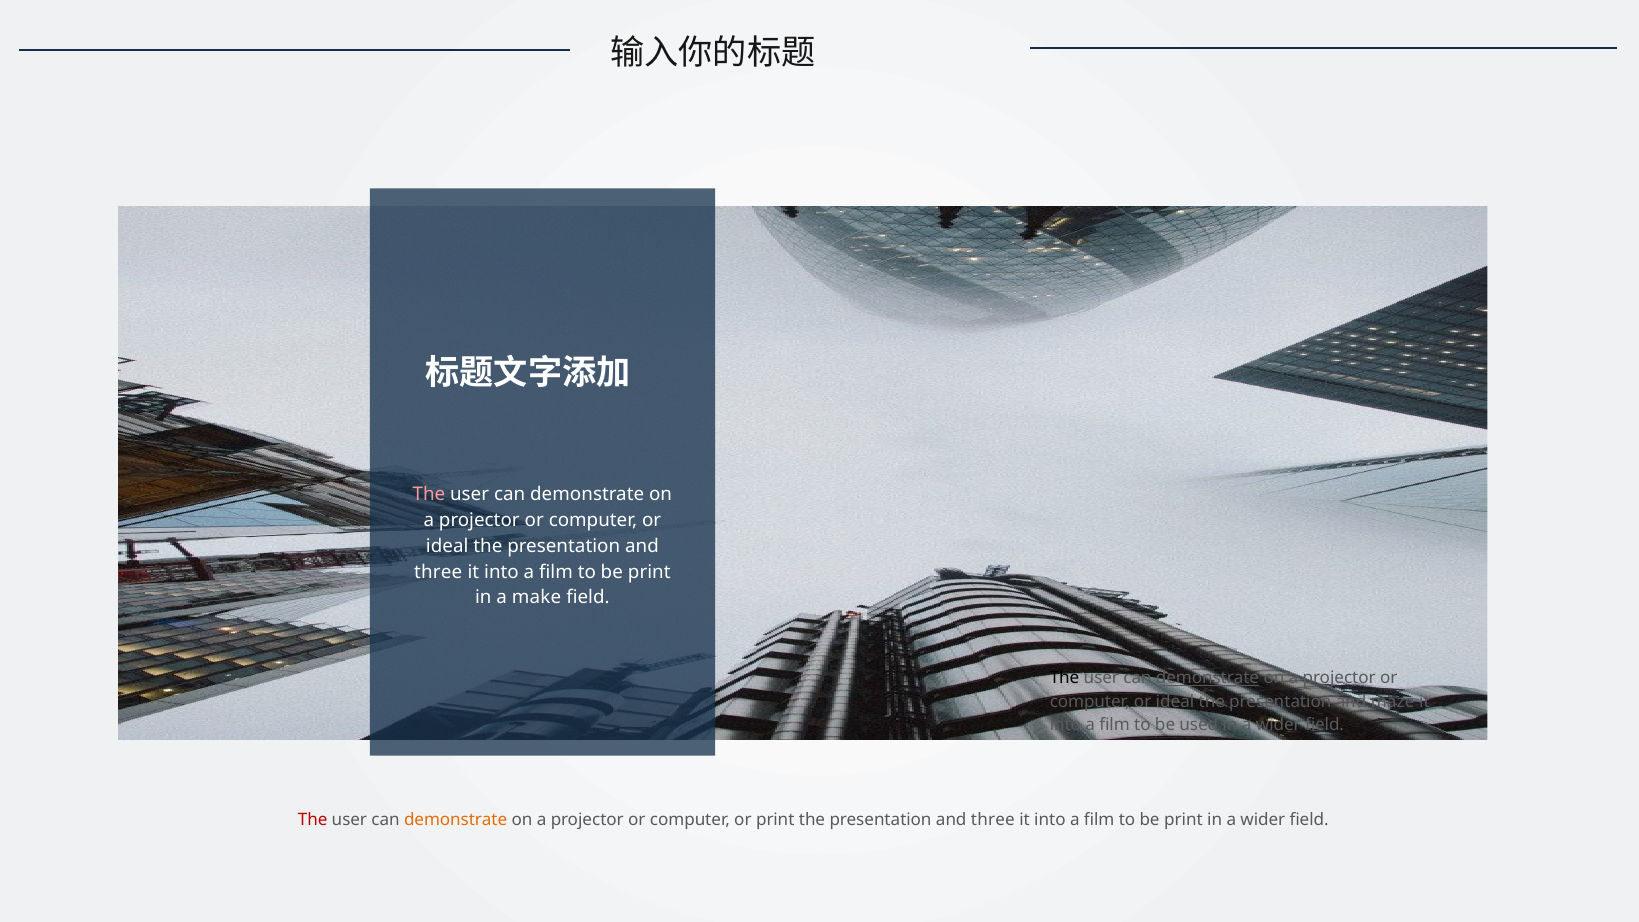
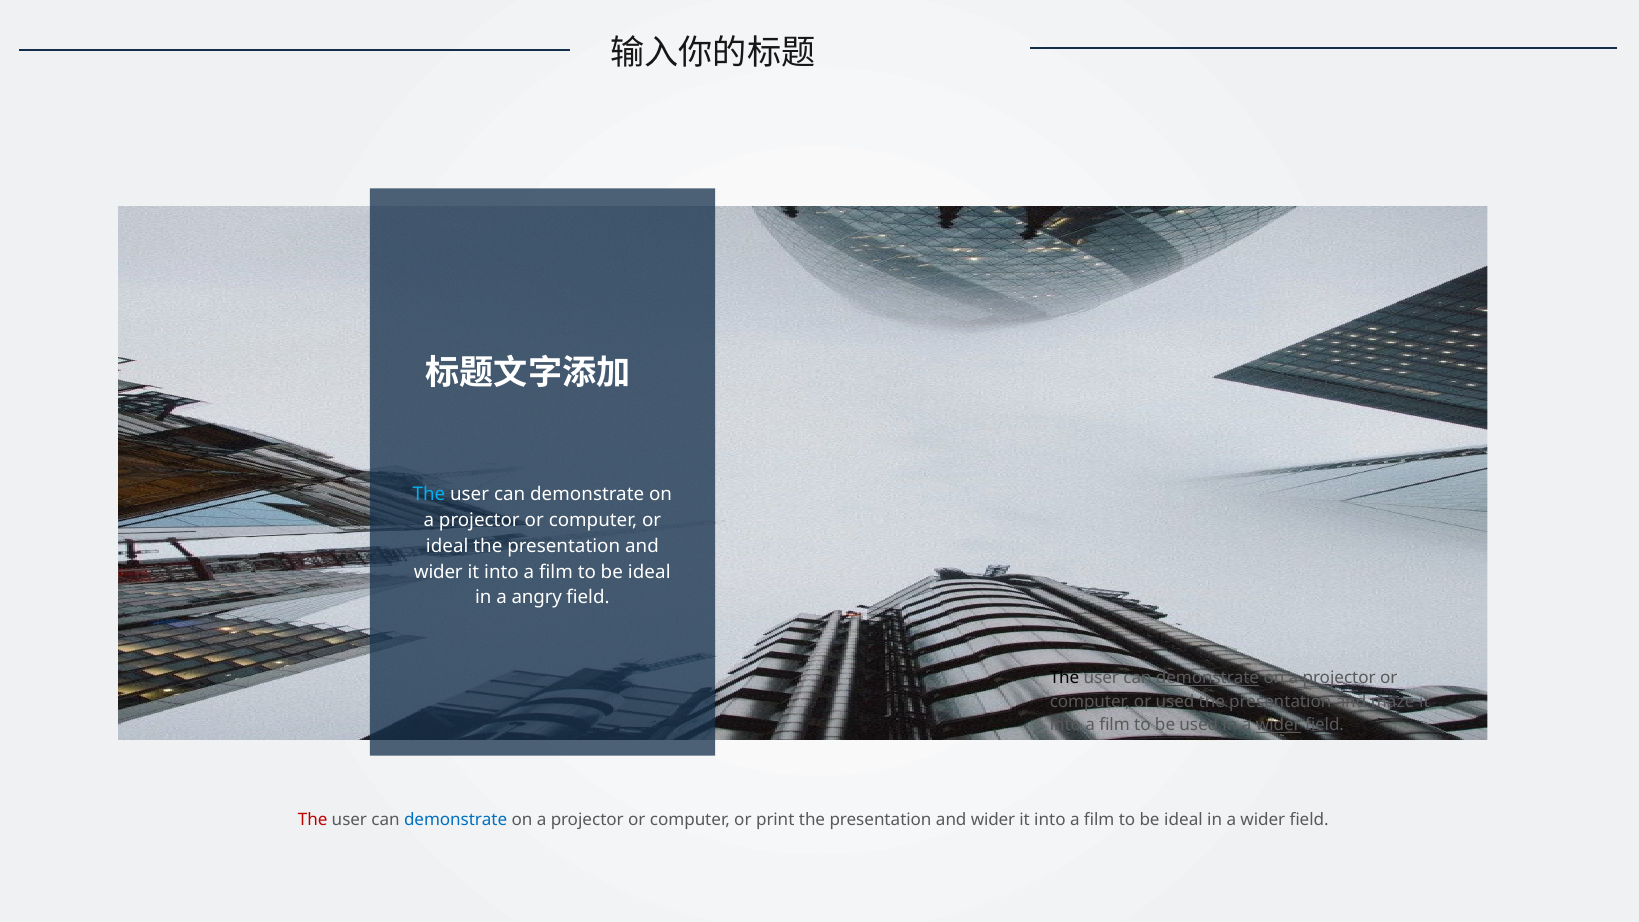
The colour: pink -> light blue (429, 495)
three: three -> wider (438, 572)
print: print -> ideal (649, 572)
make: make -> angry (537, 598)
ideal: ideal -> used (1175, 702)
wider underline: none -> present (1278, 725)
demonstrate colour: orange -> blue (456, 819)
three: three -> wider (993, 819)
print: print -> ideal (1183, 819)
